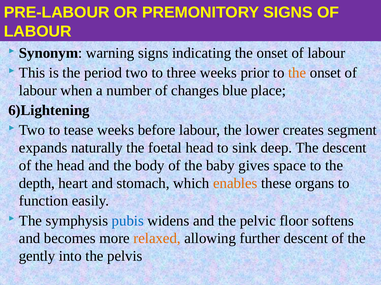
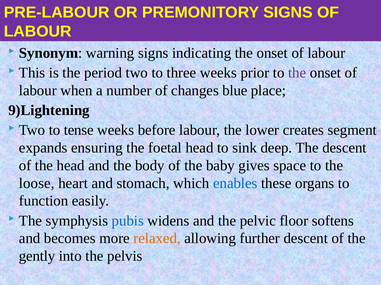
the colour: orange -> purple (297, 73)
6)Lightening: 6)Lightening -> 9)Lightening (49, 111)
tease: tease -> tense (79, 130)
naturally: naturally -> ensuring (97, 148)
depth: depth -> loose (37, 184)
enables colour: orange -> blue (235, 184)
